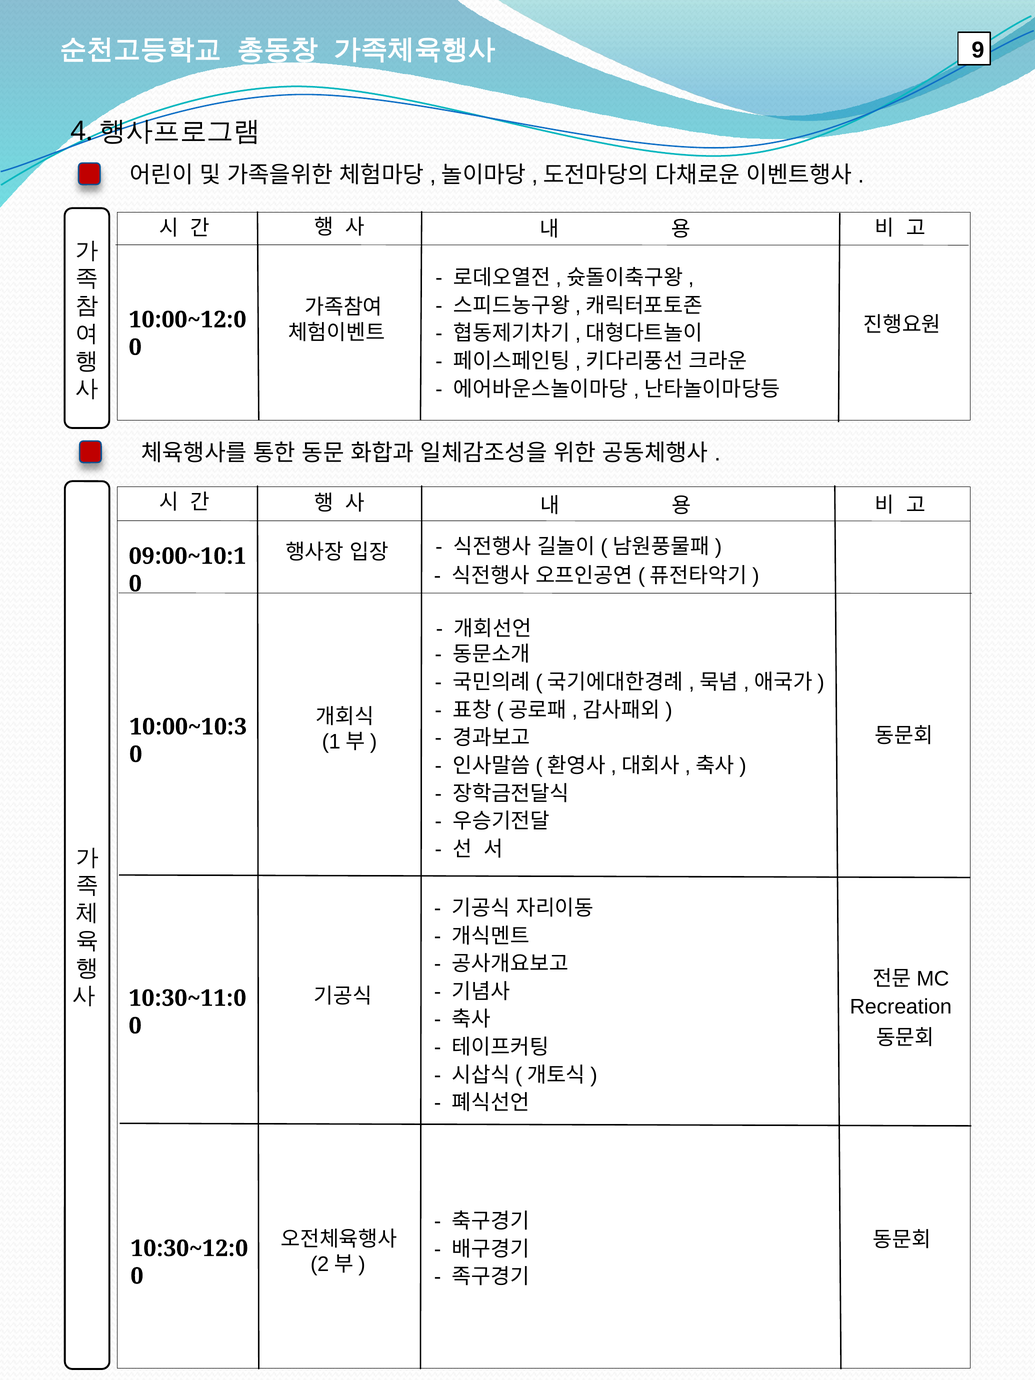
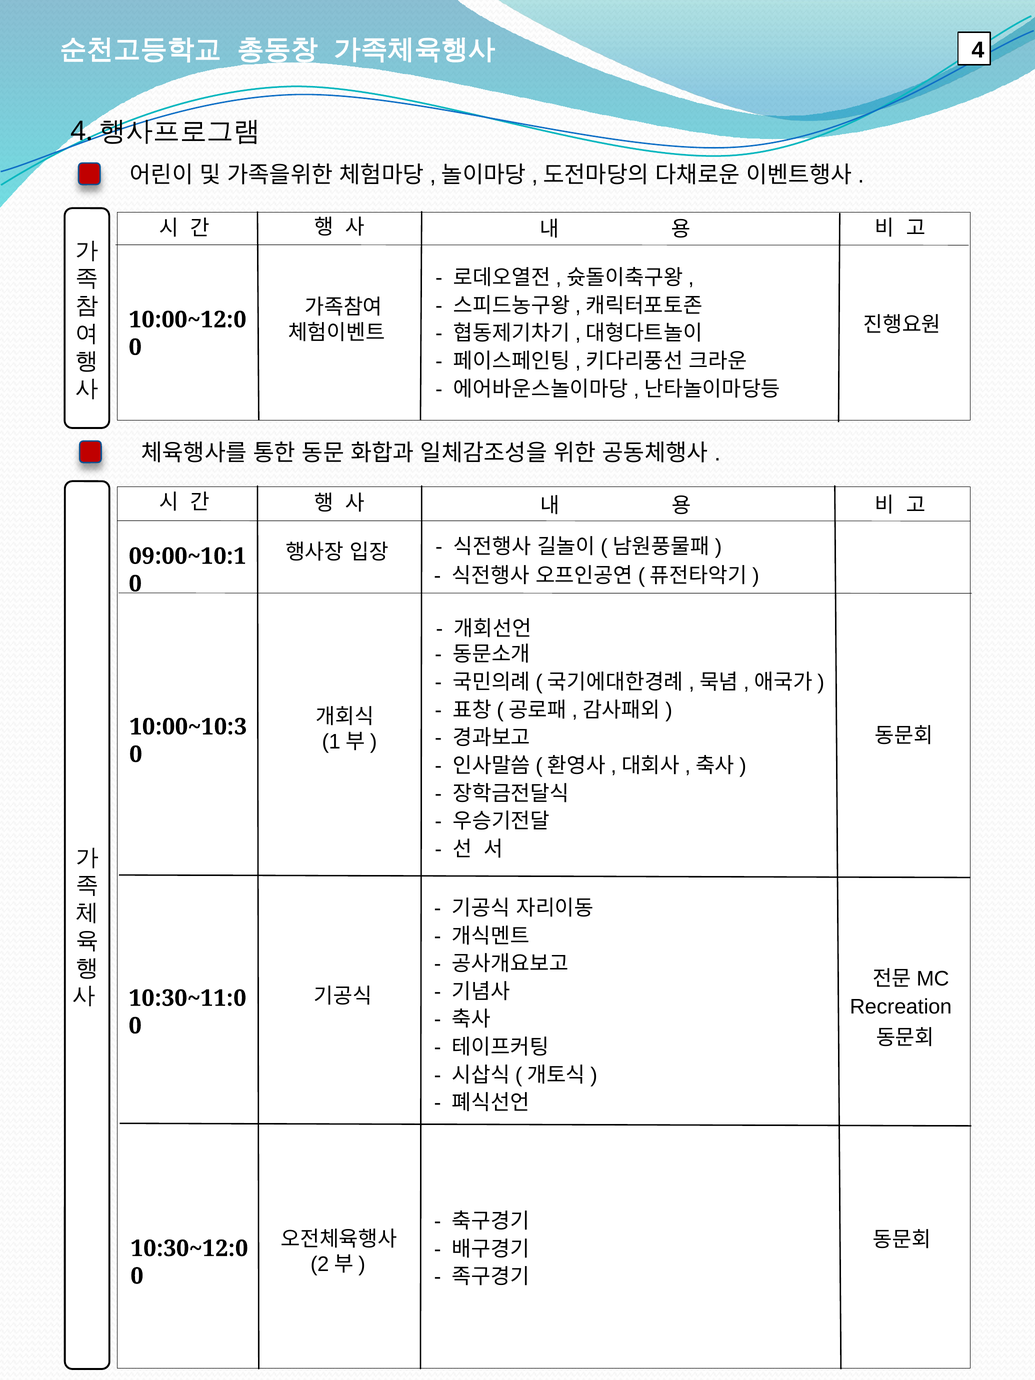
9: 9 -> 4 (978, 50)
